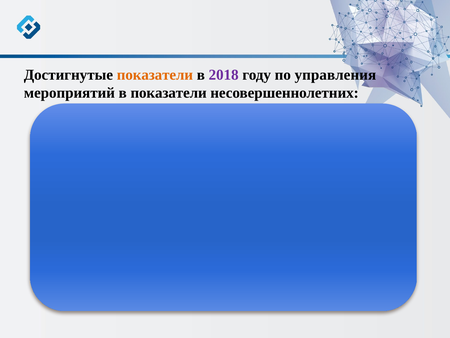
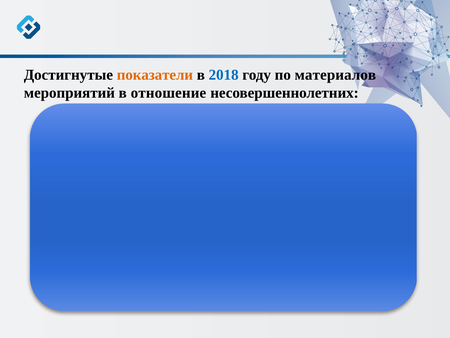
2018 colour: purple -> blue (224, 75)
управления: управления -> материалов (335, 75)
в показатели: показатели -> отношение (168, 93)
